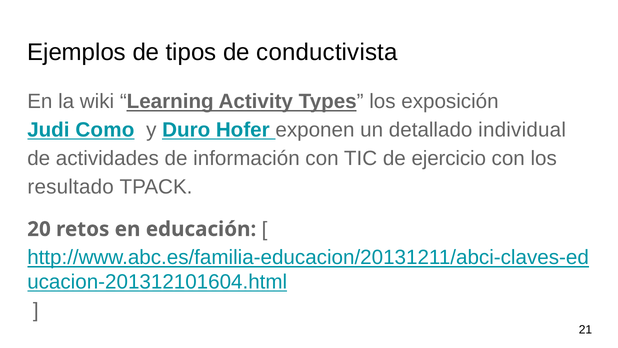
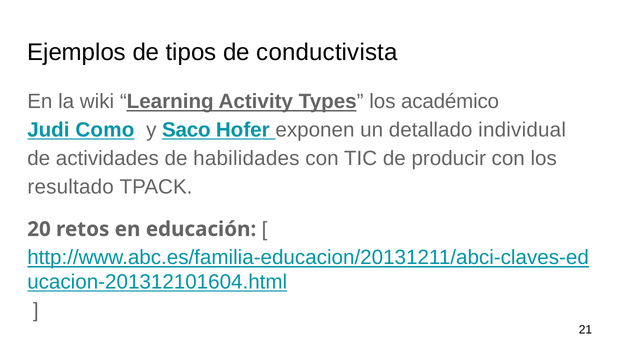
exposición: exposición -> académico (450, 102)
Duro: Duro -> Saco (186, 130)
información: información -> habilidades (246, 158)
ejercicio: ejercicio -> producir (449, 158)
